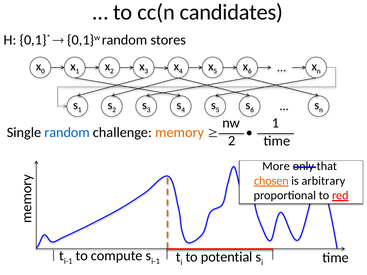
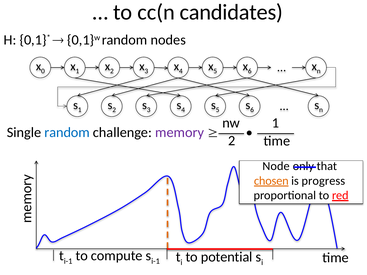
stores: stores -> nodes (168, 40)
memory colour: orange -> purple (180, 132)
More: More -> Node (276, 166)
arbitrary: arbitrary -> progress (323, 181)
